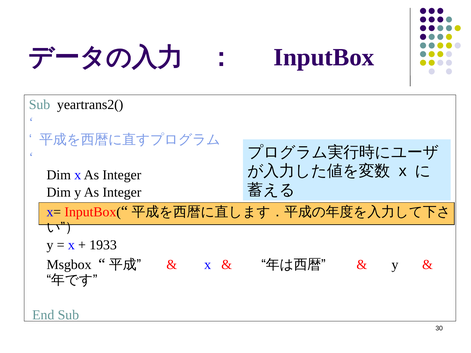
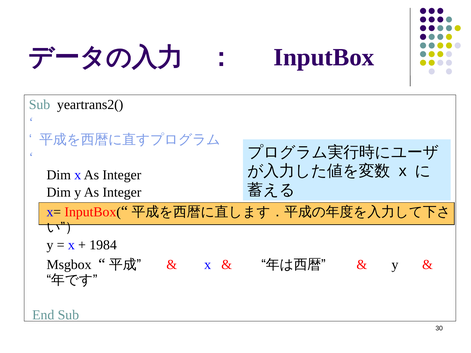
1933: 1933 -> 1984 (103, 245)
